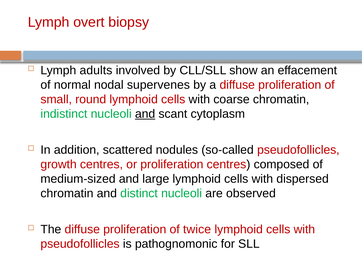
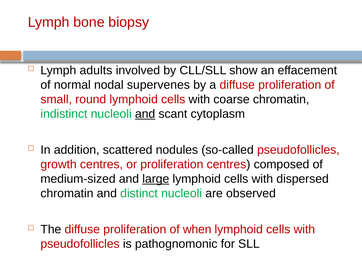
overt: overt -> bone (89, 22)
large underline: none -> present (156, 179)
twice: twice -> when (197, 229)
